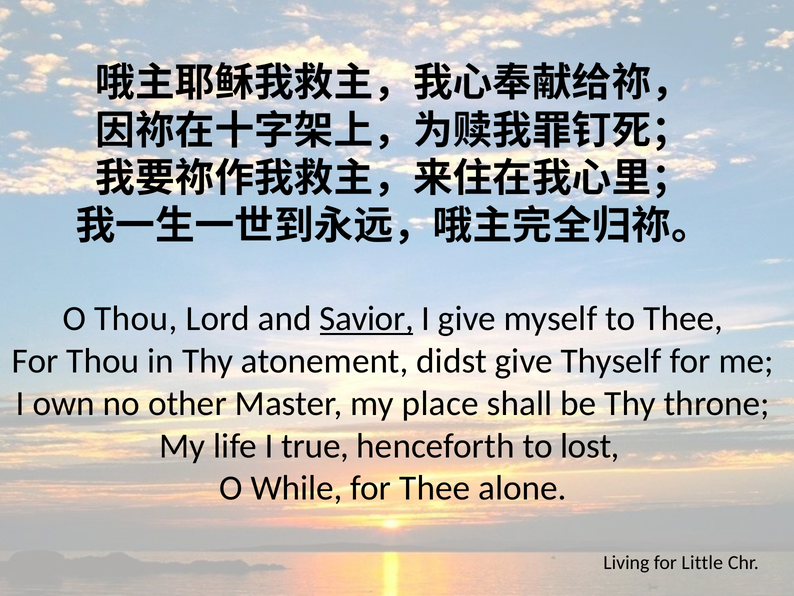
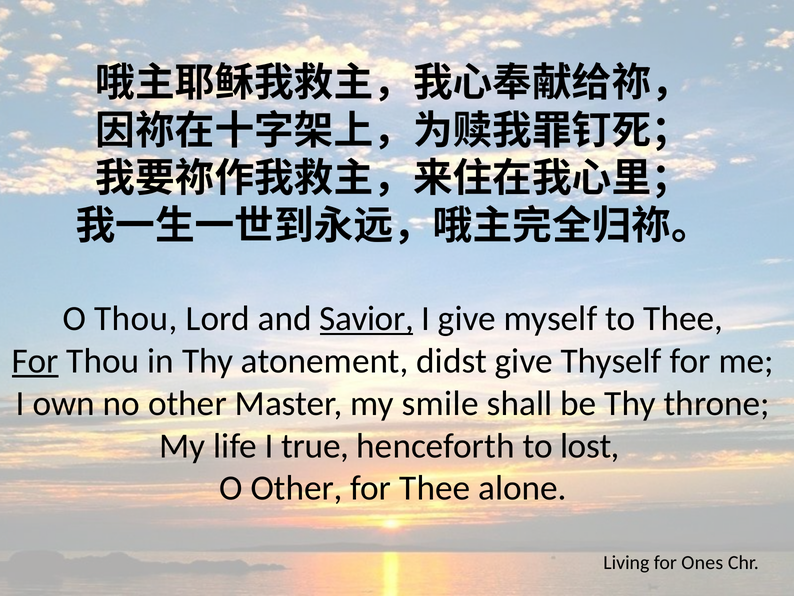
For underline: none -> present (35, 361)
place: place -> smile (440, 403)
O While: While -> Other (297, 488)
Little: Little -> Ones (702, 562)
